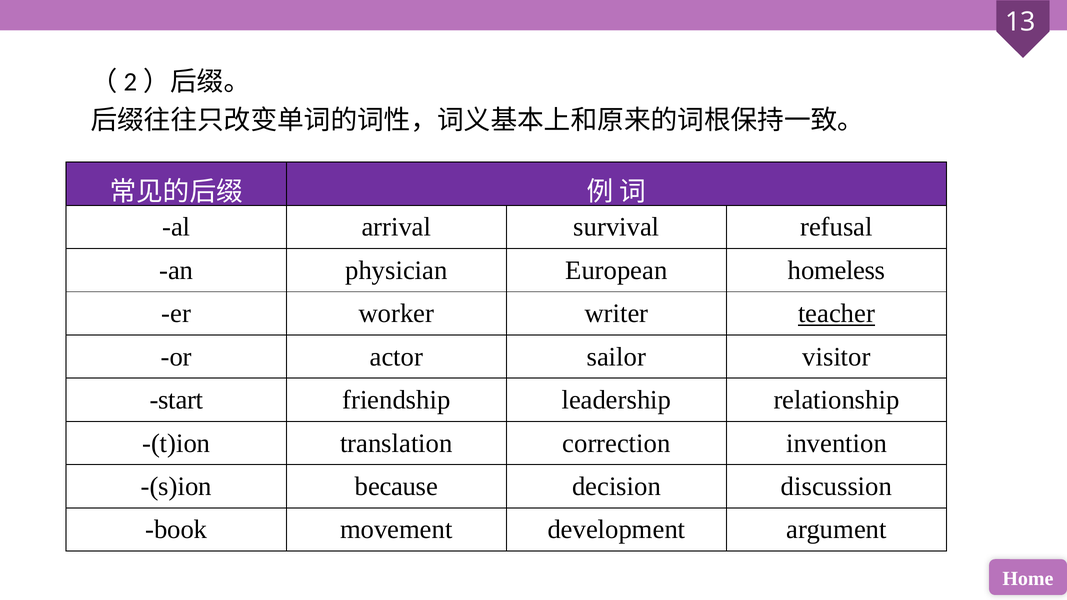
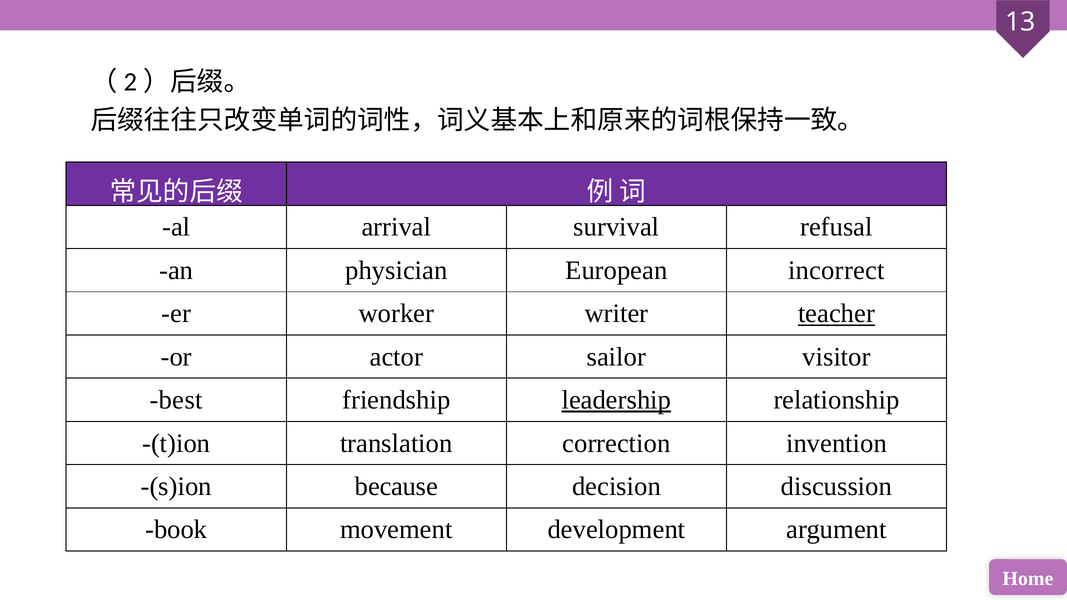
homeless: homeless -> incorrect (836, 270)
start: start -> best (176, 400)
leadership underline: none -> present (616, 400)
